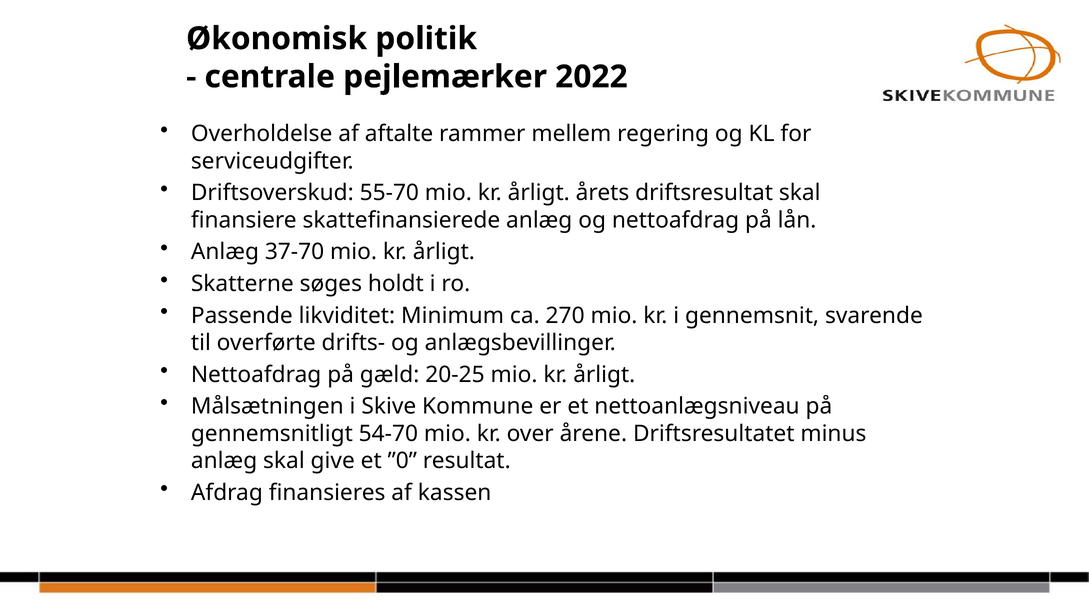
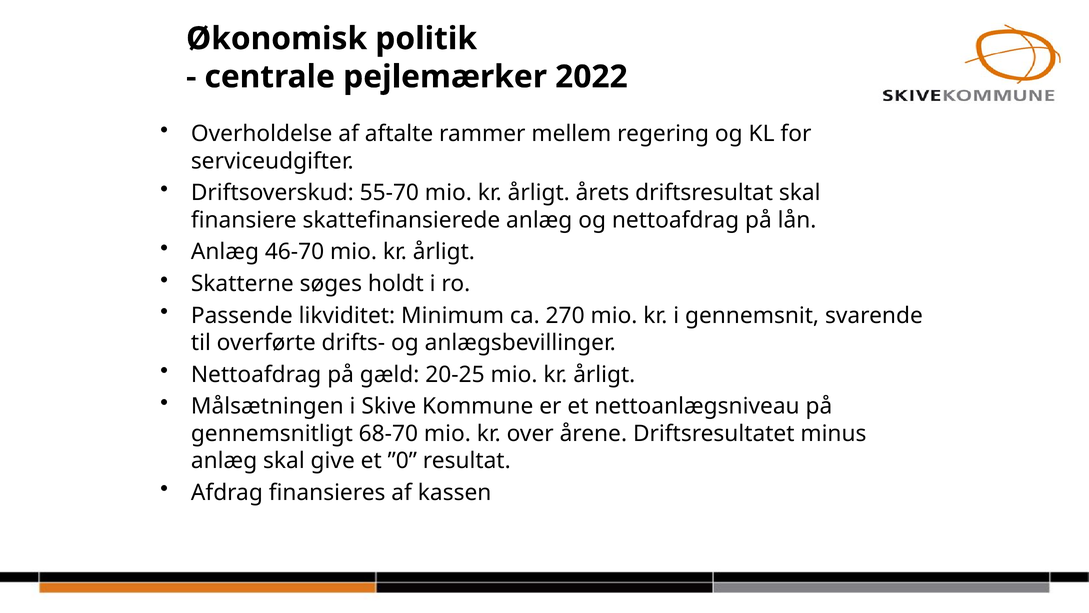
37-70: 37-70 -> 46-70 (295, 252)
54-70: 54-70 -> 68-70 (388, 433)
